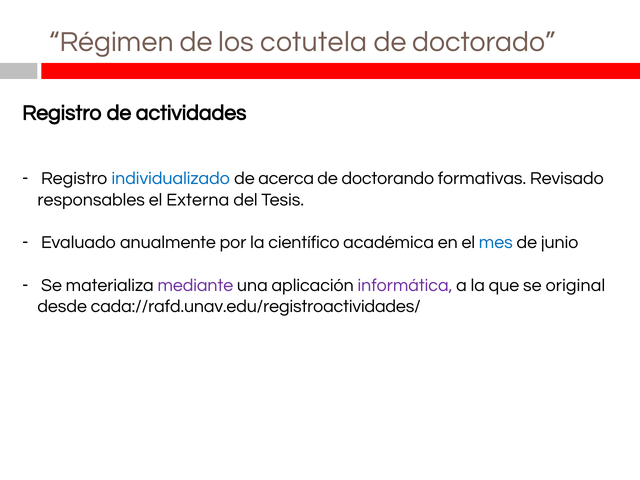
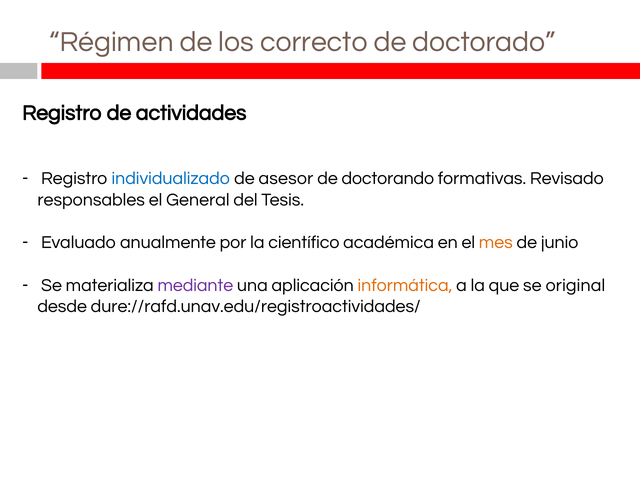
cotutela: cotutela -> correcto (314, 42)
acerca: acerca -> asesor (286, 179)
Externa: Externa -> General (198, 200)
mes colour: blue -> orange (496, 243)
informática colour: purple -> orange (405, 285)
cada://rafd.unav.edu/registroactividades/: cada://rafd.unav.edu/registroactividades/ -> dure://rafd.unav.edu/registroactividades/ (256, 307)
